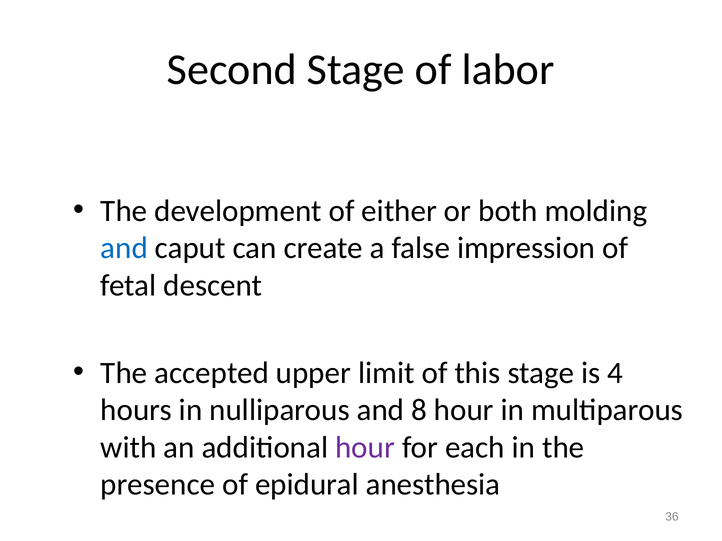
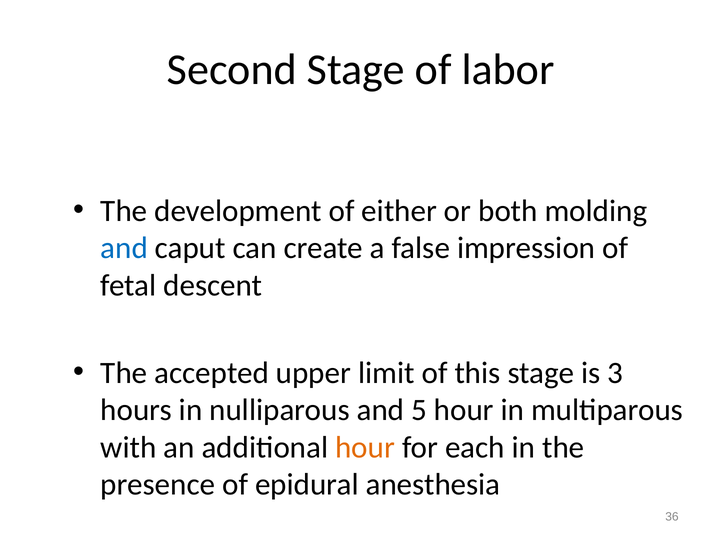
4: 4 -> 3 (615, 373)
8: 8 -> 5 (419, 410)
hour colour: purple -> orange (365, 448)
